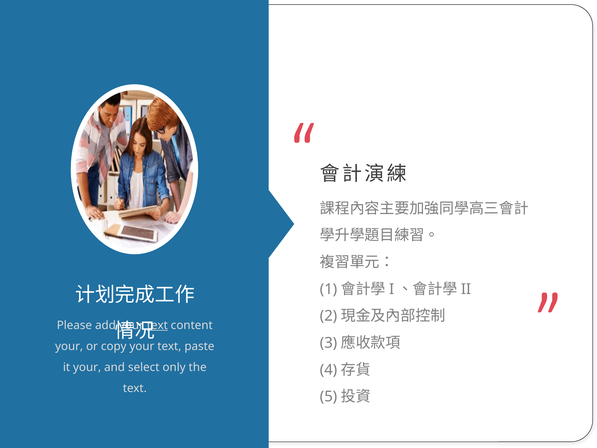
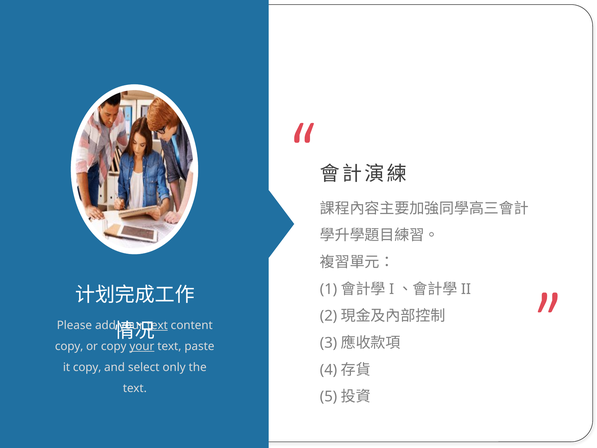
your: your -> copy (69, 346)
your underline: none -> present (142, 346)
it your: your -> copy (87, 367)
